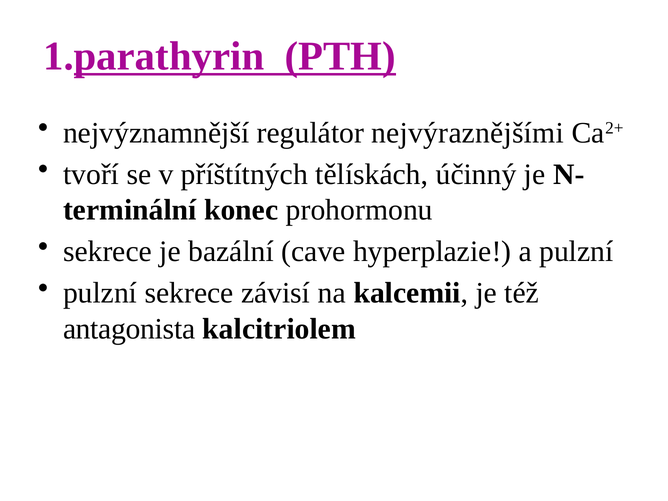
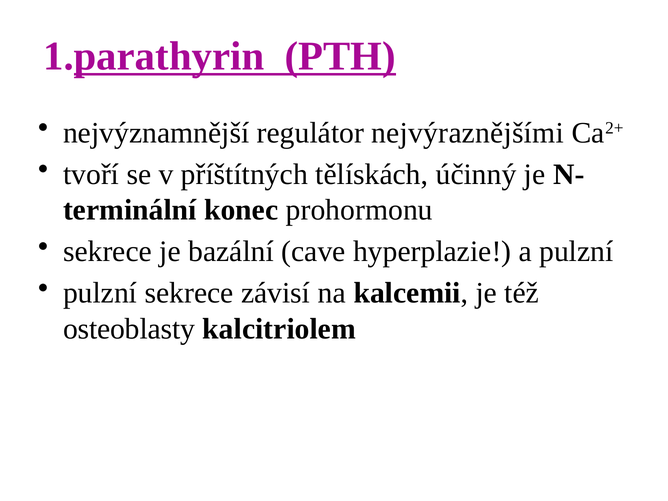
antagonista: antagonista -> osteoblasty (129, 329)
